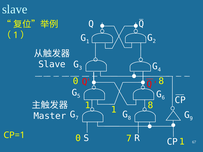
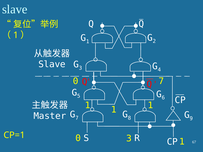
0 8: 8 -> 7 (161, 81)
8: 8 -> 1 (150, 105)
0 7: 7 -> 3 (129, 139)
